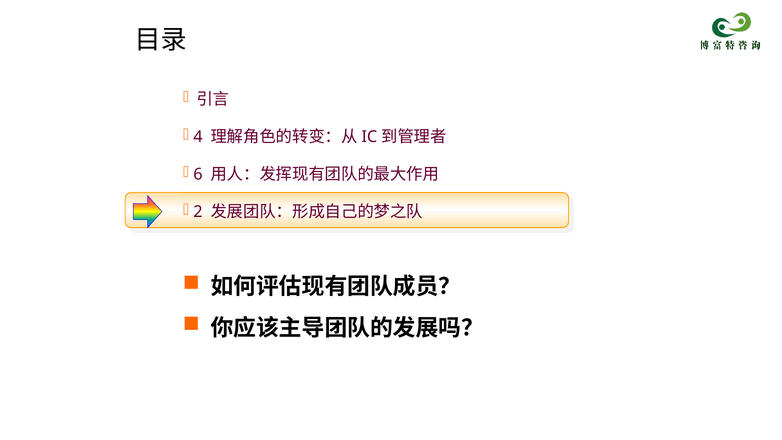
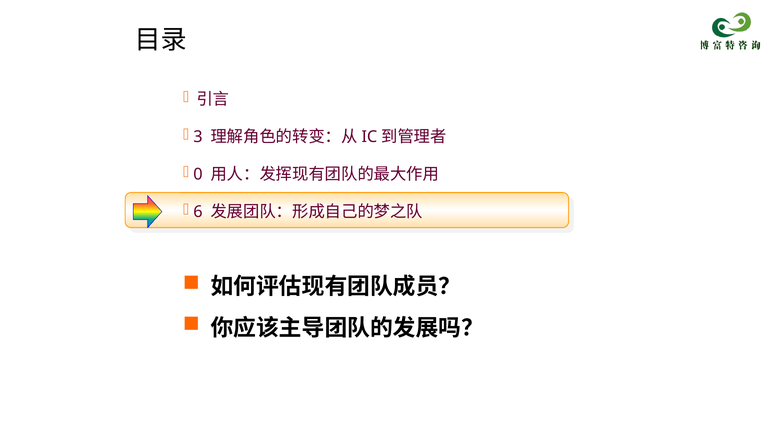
4: 4 -> 3 (198, 137)
6: 6 -> 0 (198, 174)
2: 2 -> 6 (198, 212)
